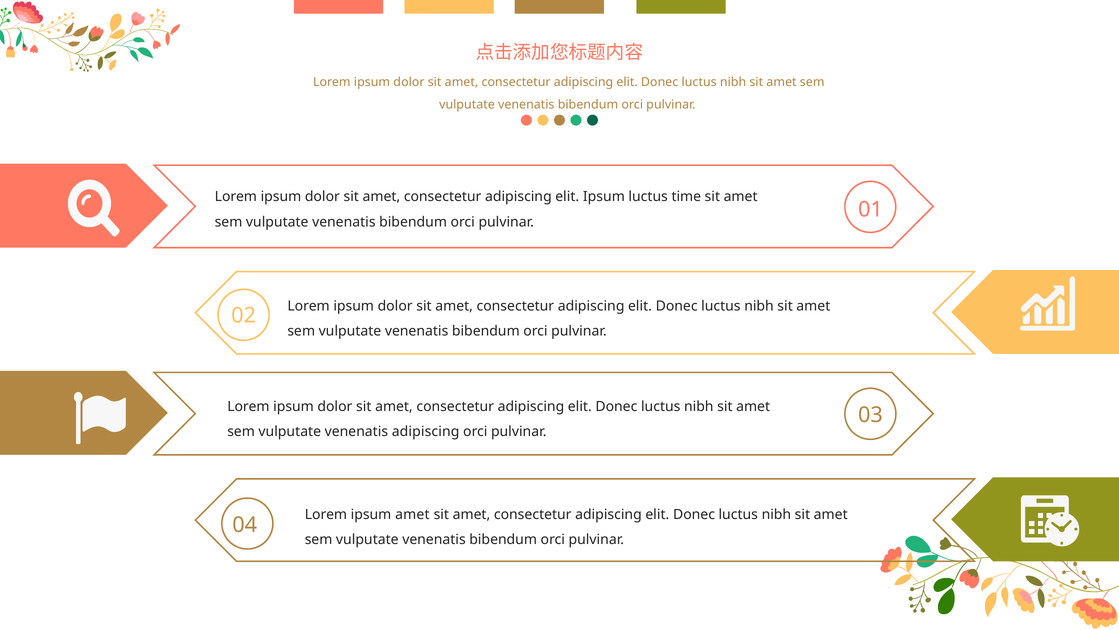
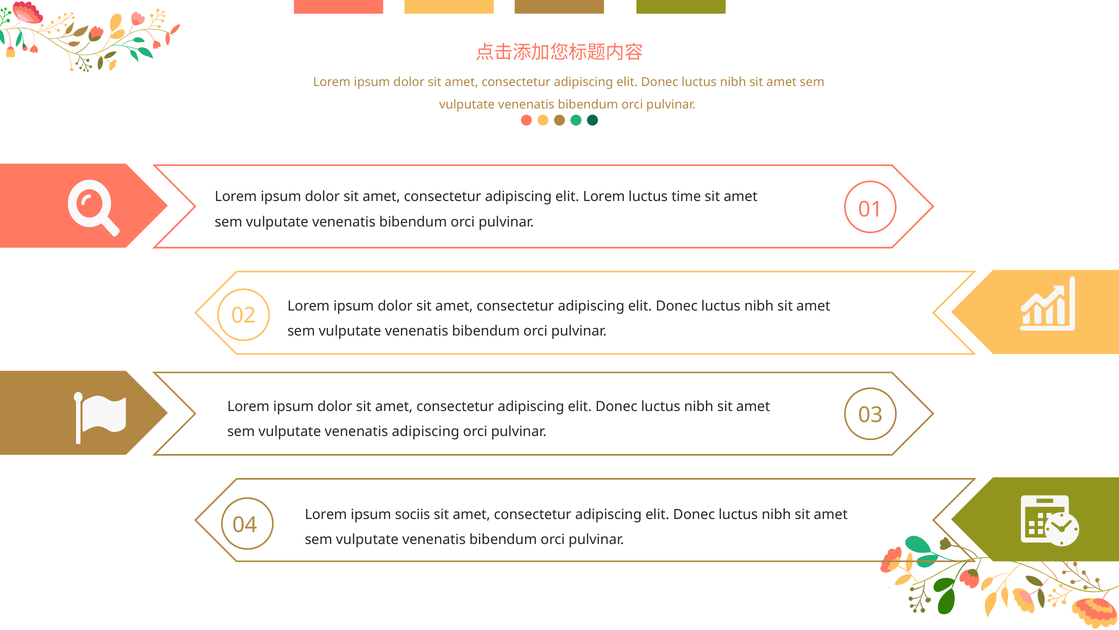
elit Ipsum: Ipsum -> Lorem (604, 197)
ipsum amet: amet -> sociis (413, 514)
